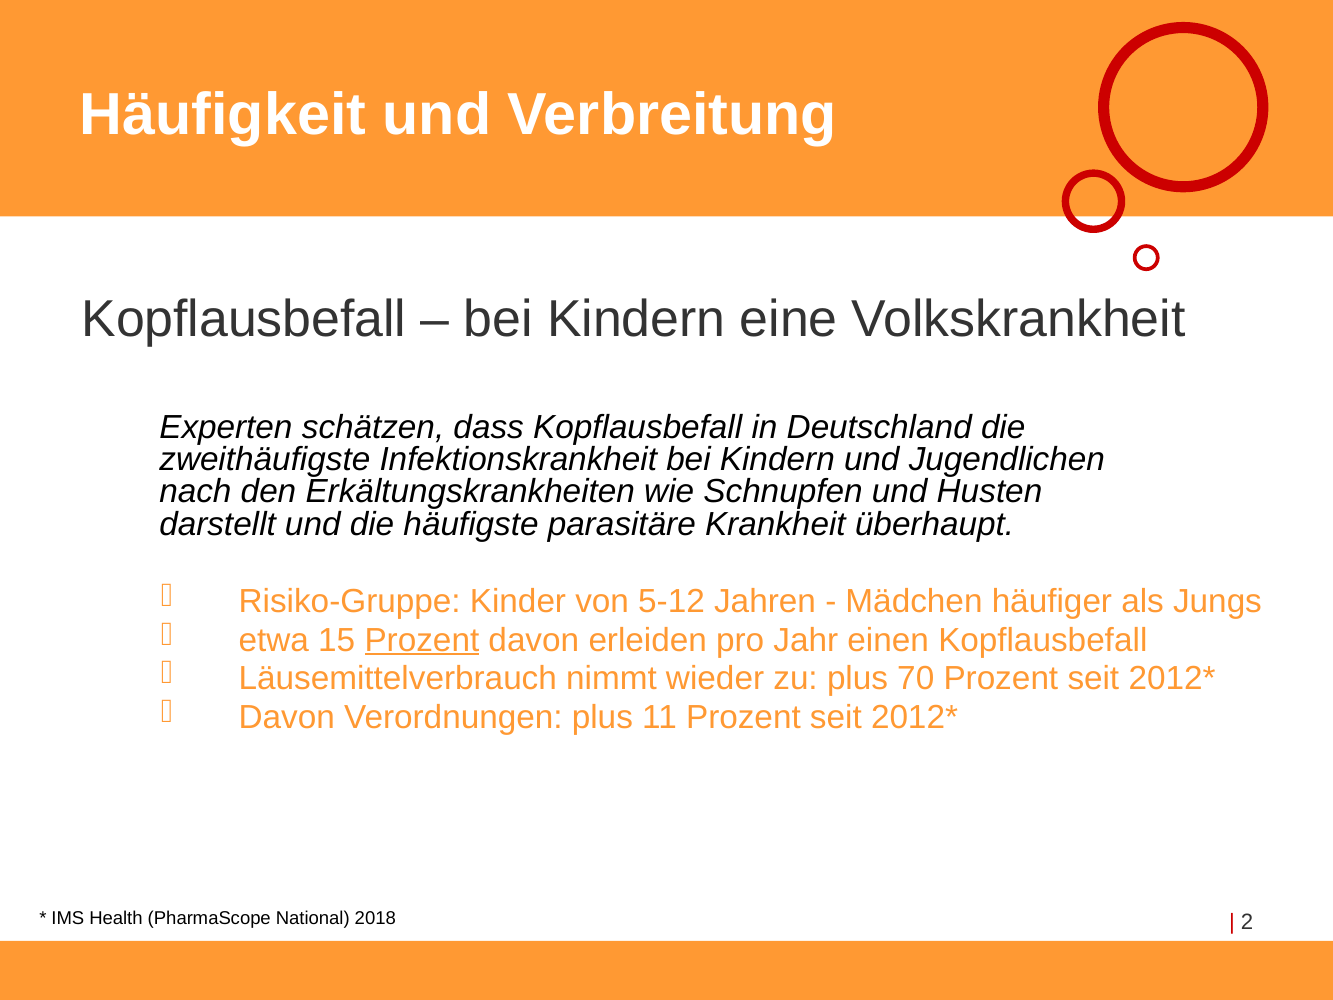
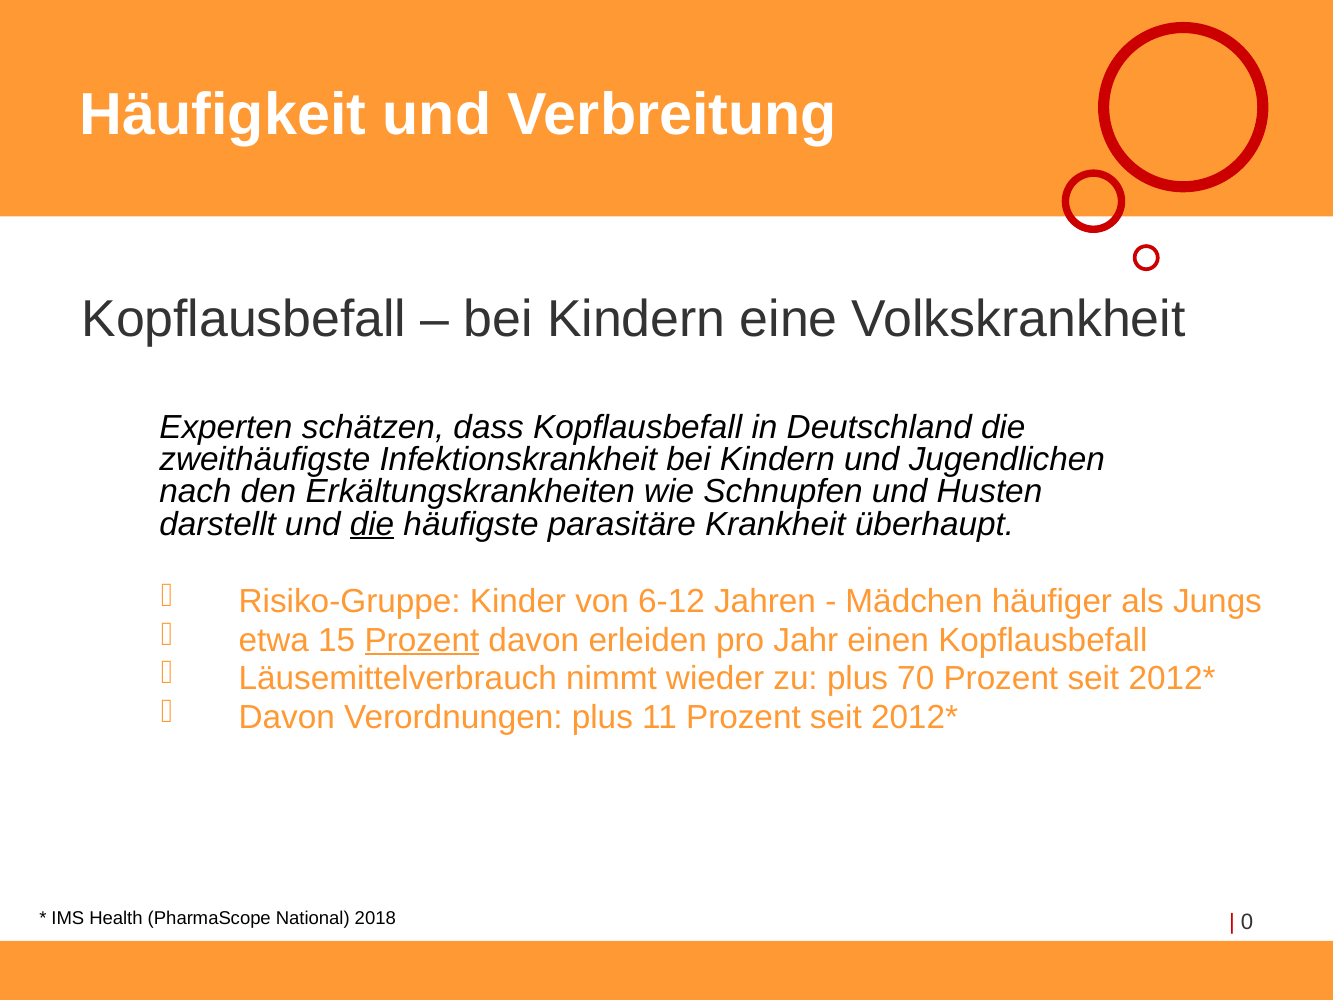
die underline: none -> present (372, 524)
5-12: 5-12 -> 6-12 (672, 601)
2: 2 -> 0 (1247, 922)
